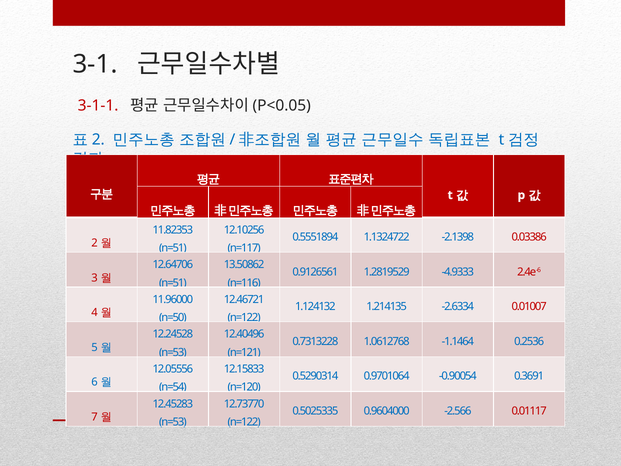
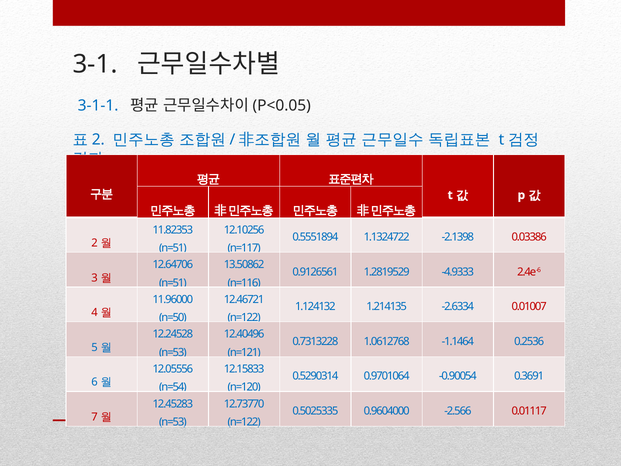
3-1-1 colour: red -> blue (98, 105)
